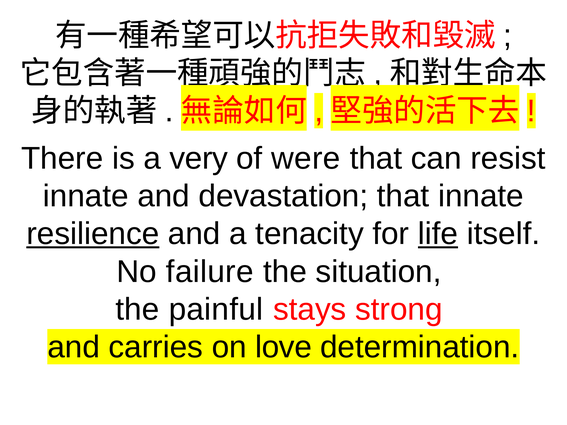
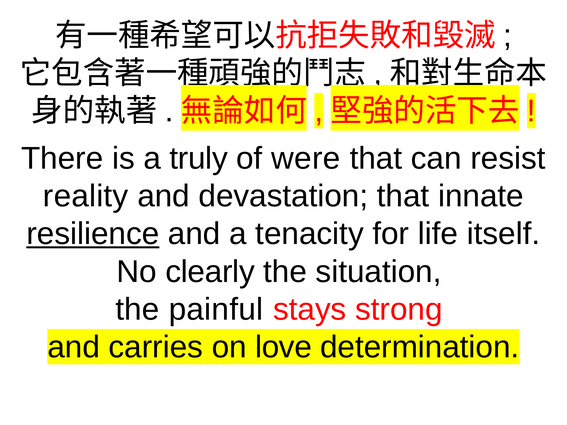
very: very -> truly (199, 158)
innate: innate -> reality (86, 196)
life underline: present -> none (438, 234)
failure: failure -> clearly (210, 272)
